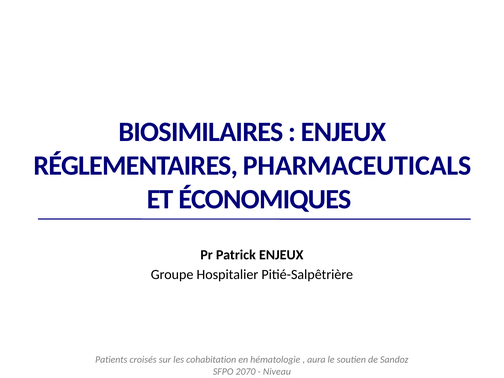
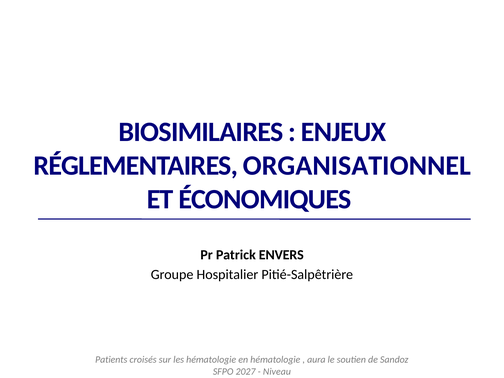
PHARMACEUTICALS: PHARMACEUTICALS -> ORGANISATIONNEL (357, 166)
Patrick ENJEUX: ENJEUX -> ENVERS (281, 255)
les cohabitation: cohabitation -> hématologie (211, 360)
2070: 2070 -> 2027 (246, 371)
